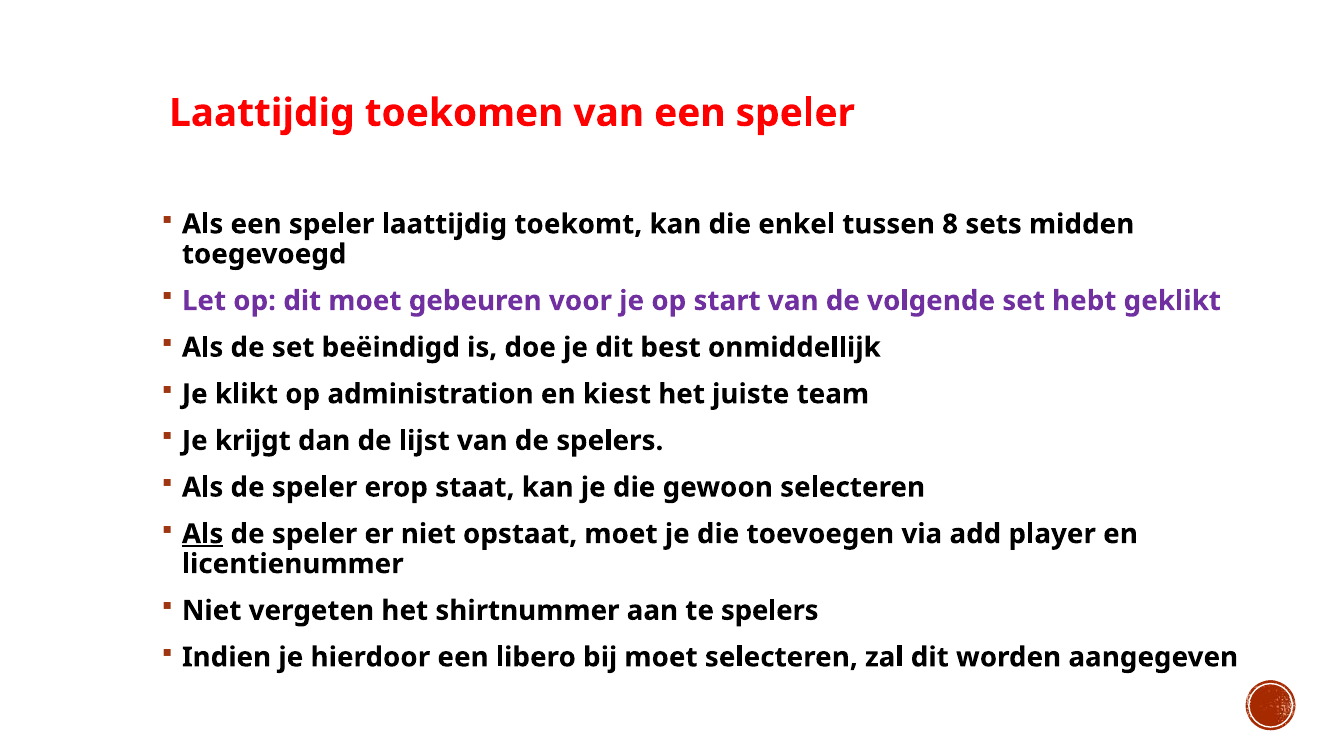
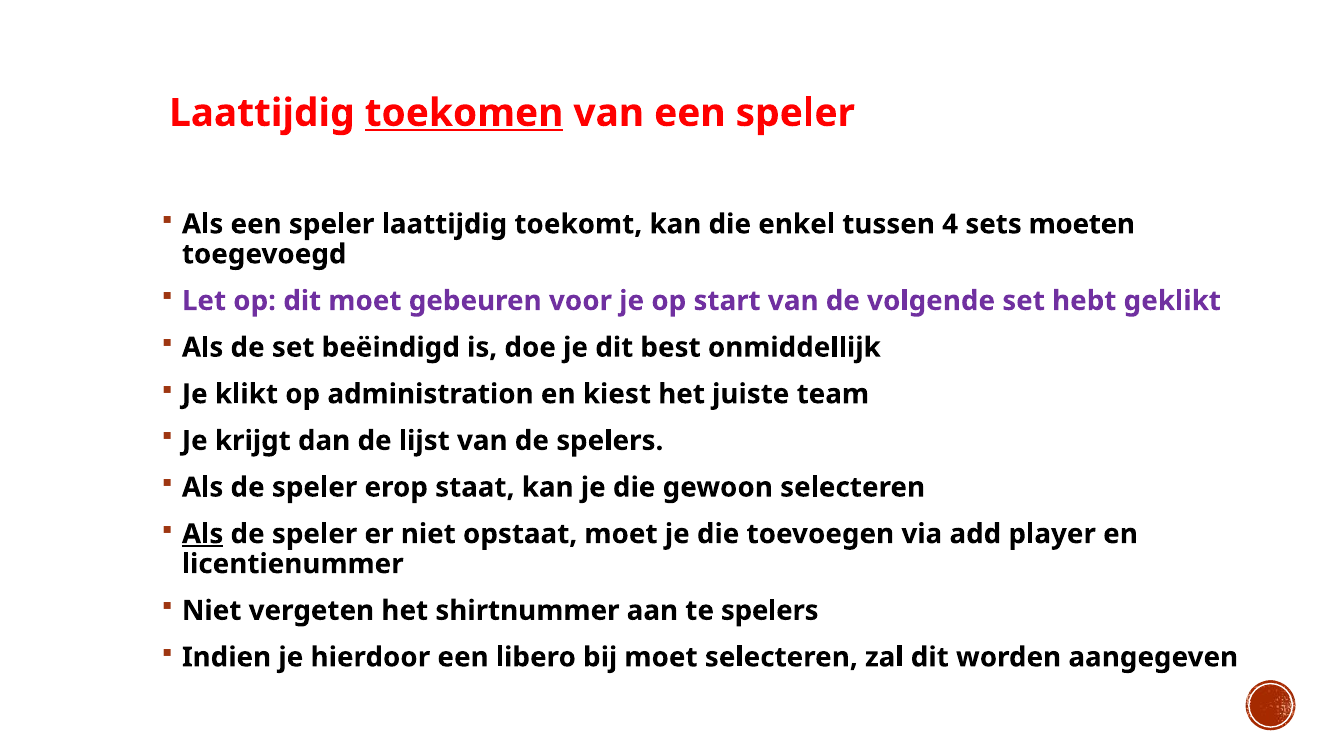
toekomen underline: none -> present (464, 113)
8: 8 -> 4 (950, 224)
midden: midden -> moeten (1082, 224)
